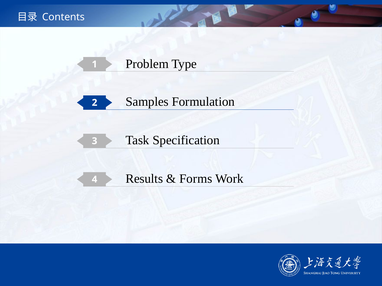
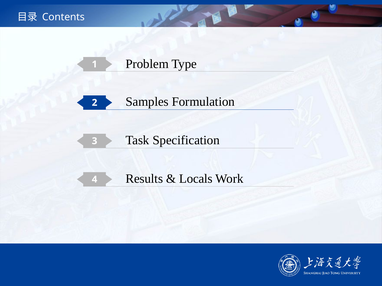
Forms: Forms -> Locals (196, 179)
